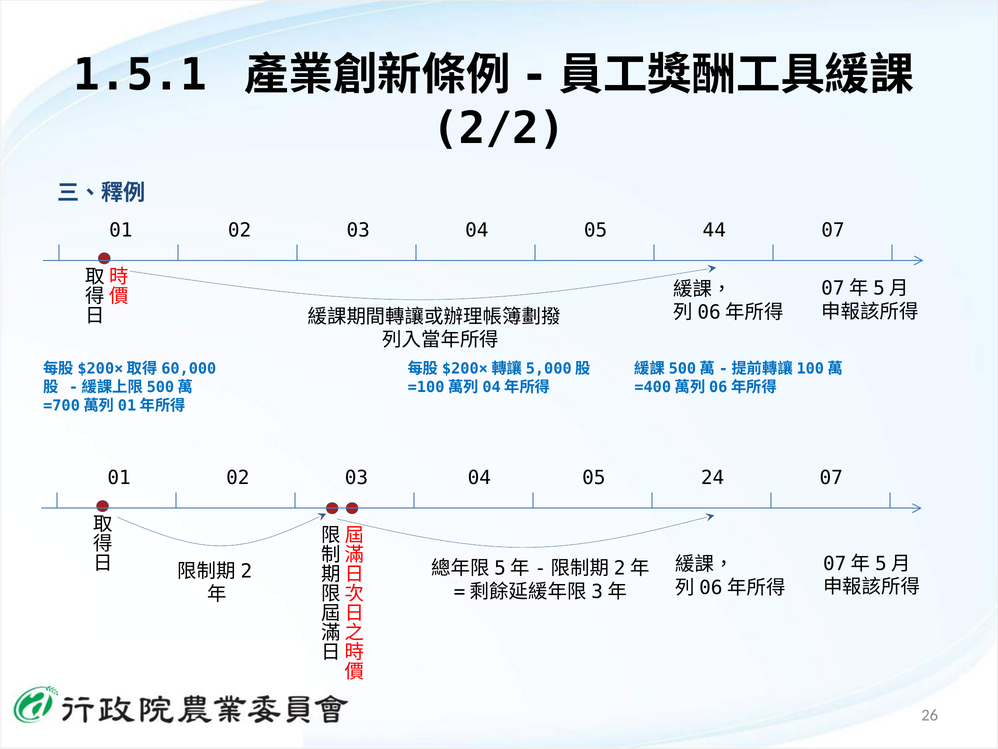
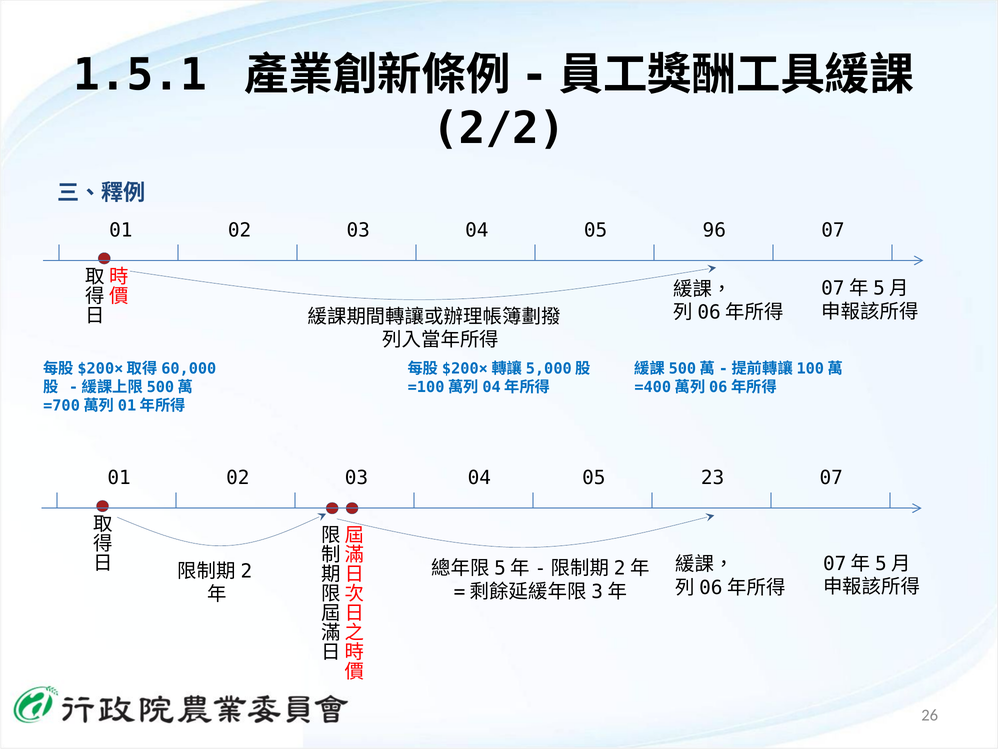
44: 44 -> 96 (714, 230)
24: 24 -> 23 (713, 478)
